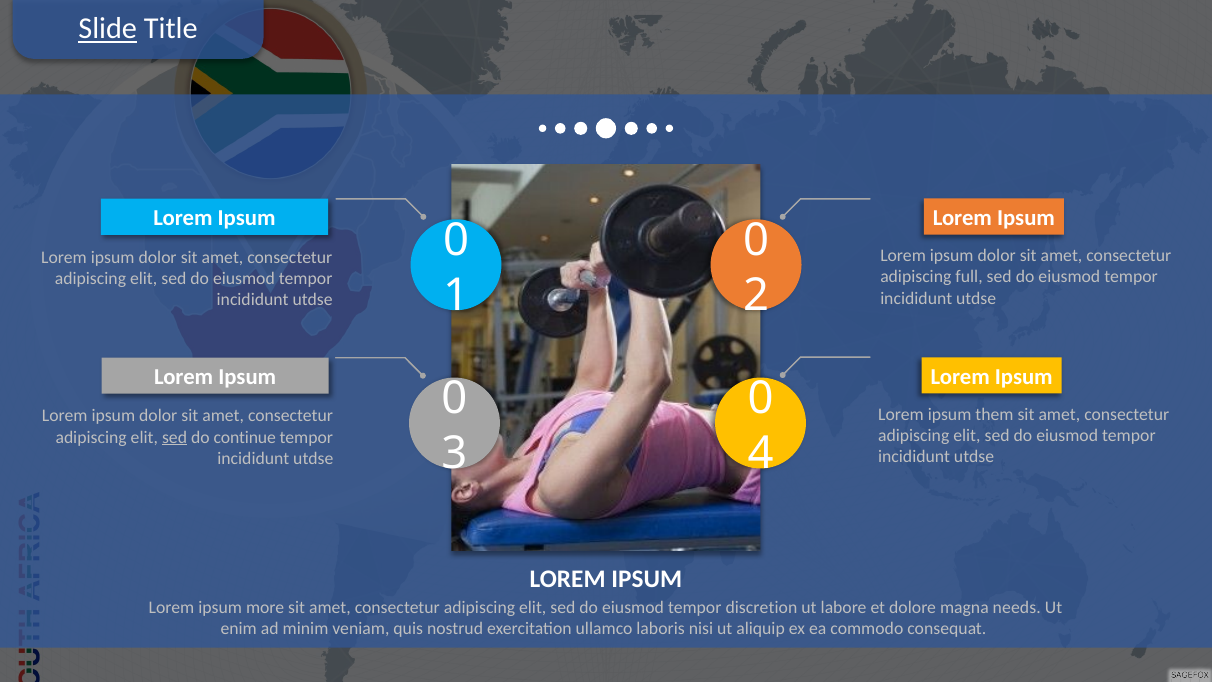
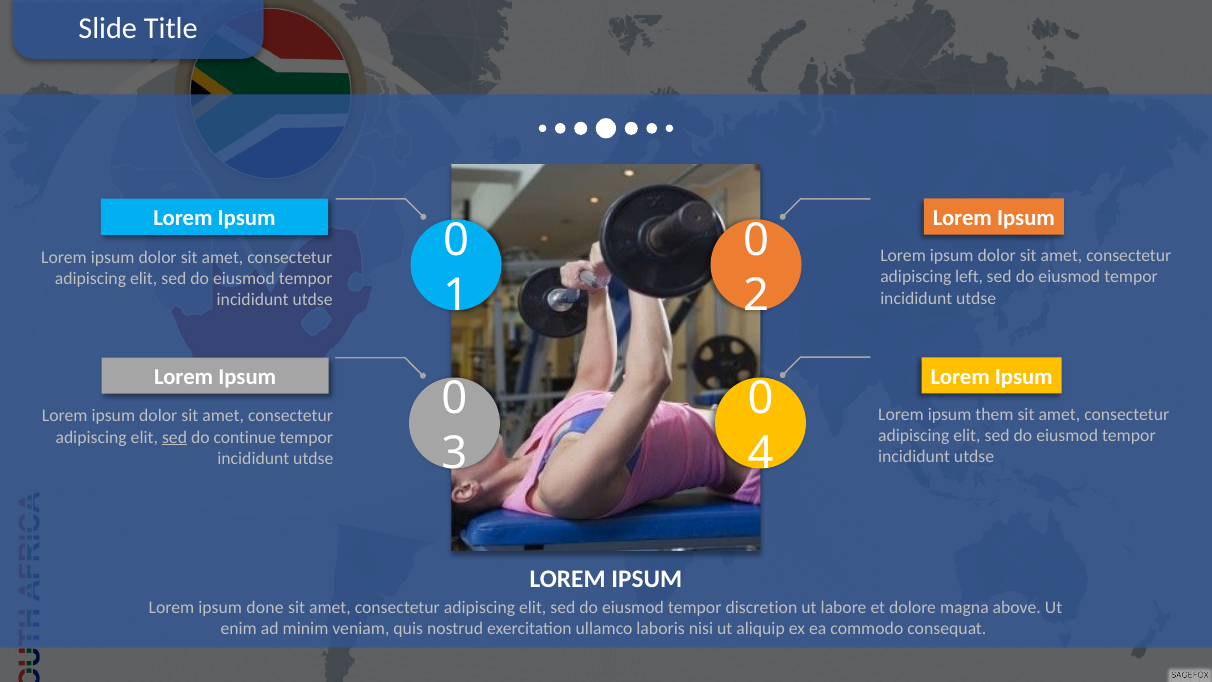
Slide underline: present -> none (108, 29)
full: full -> left (969, 277)
more: more -> done (265, 607)
needs: needs -> above (1017, 607)
